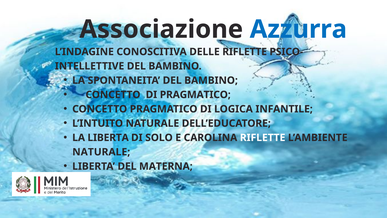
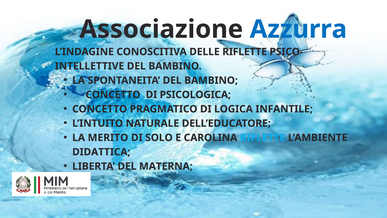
DI PRAGMATICO: PRAGMATICO -> PSICOLOGICA (195, 95)
LA LIBERTA: LIBERTA -> MERITO (108, 137)
RIFLETTE colour: white -> light blue (263, 137)
NATURALE: NATURALE -> DIDATTICA (101, 152)
